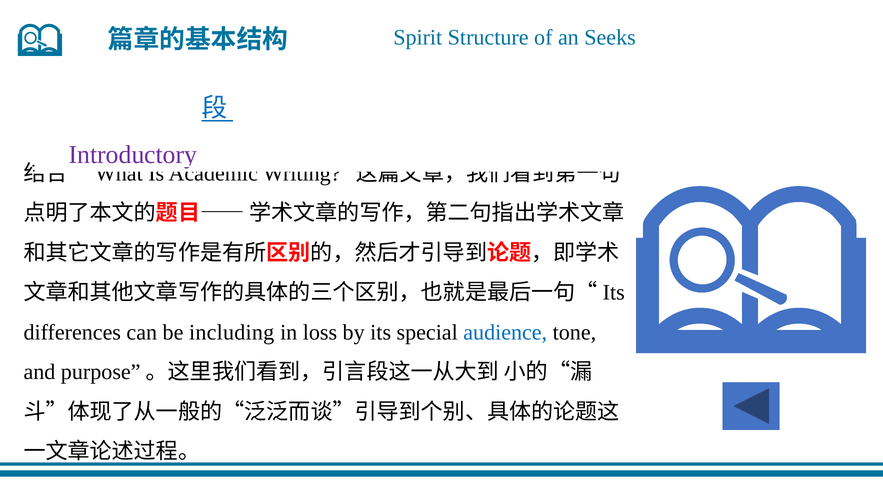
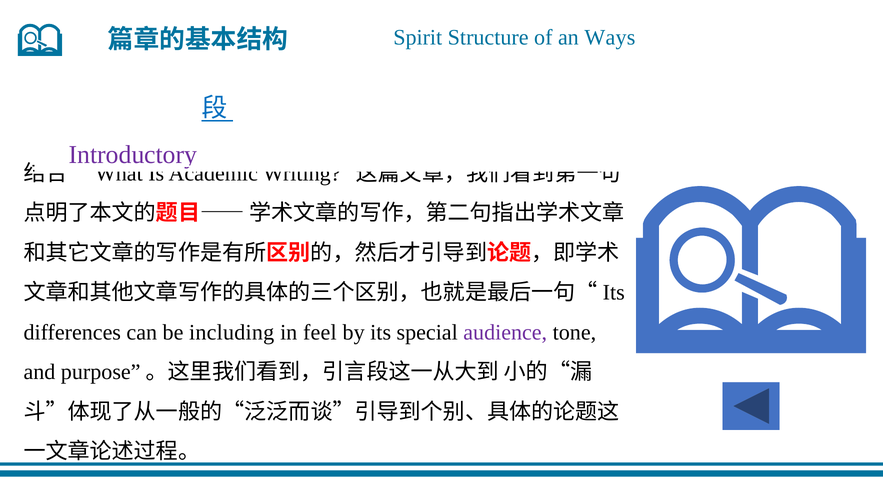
Seeks: Seeks -> Ways (610, 37)
loss: loss -> feel (320, 332)
audience colour: blue -> purple (505, 332)
